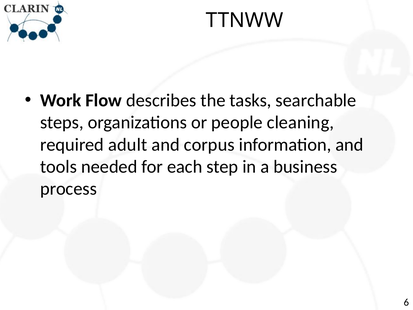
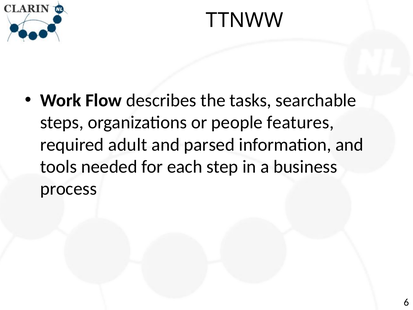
cleaning: cleaning -> features (300, 122)
corpus: corpus -> parsed (209, 145)
